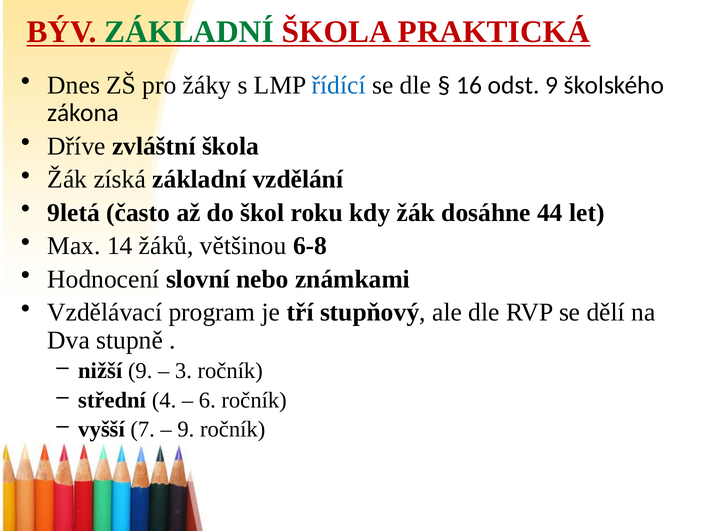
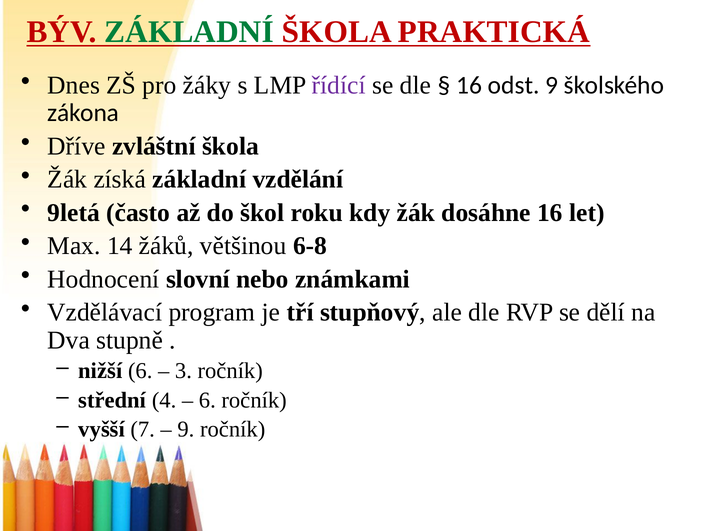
řídící colour: blue -> purple (339, 85)
dosáhne 44: 44 -> 16 (550, 213)
nižší 9: 9 -> 6 (140, 370)
